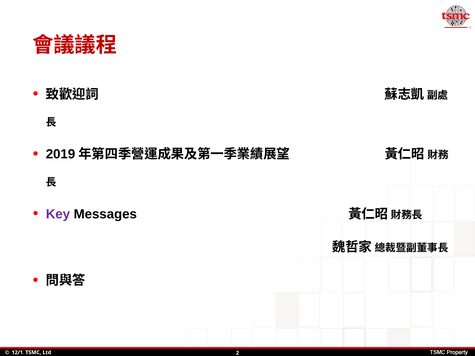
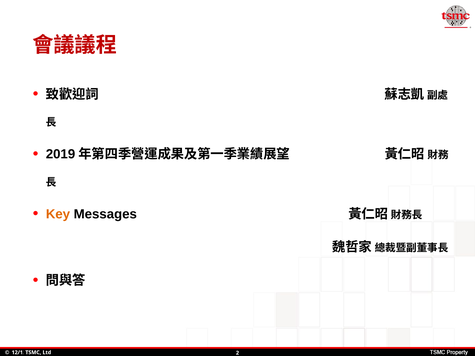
Key colour: purple -> orange (58, 214)
